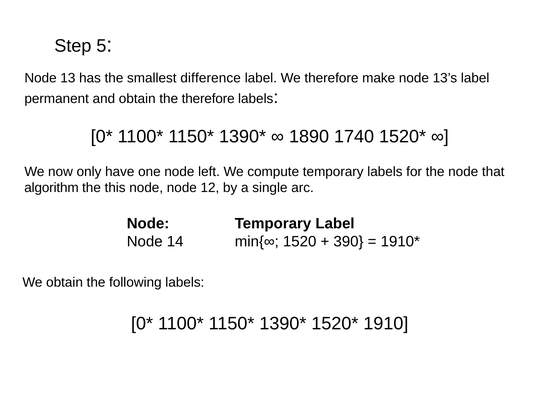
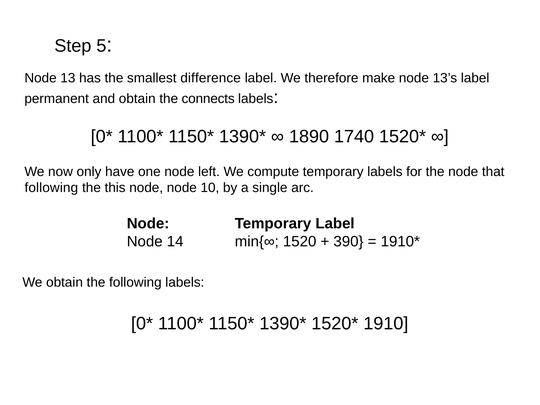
the therefore: therefore -> connects (208, 99)
algorithm: algorithm -> following (51, 188)
12: 12 -> 10 (210, 188)
